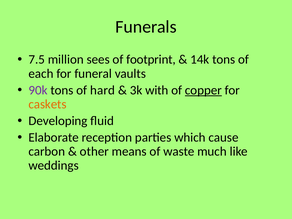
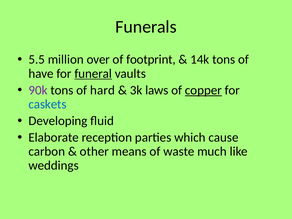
7.5: 7.5 -> 5.5 (37, 59)
sees: sees -> over (98, 59)
each: each -> have (41, 74)
funeral underline: none -> present (93, 74)
with: with -> laws (157, 90)
caskets colour: orange -> blue (47, 104)
